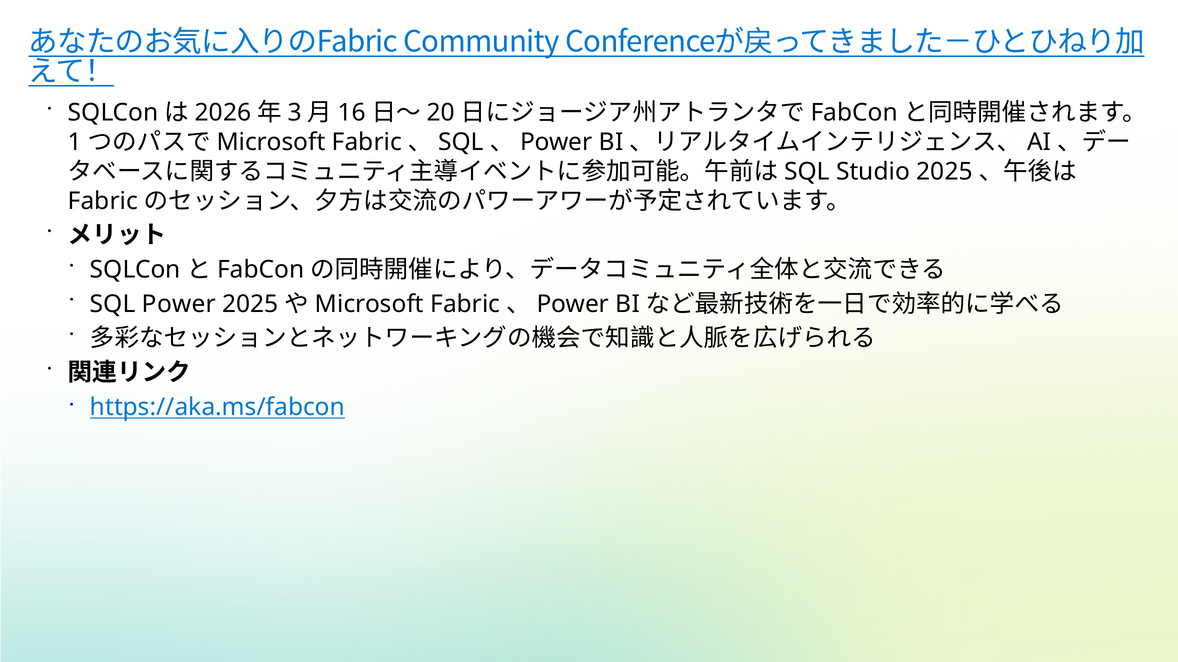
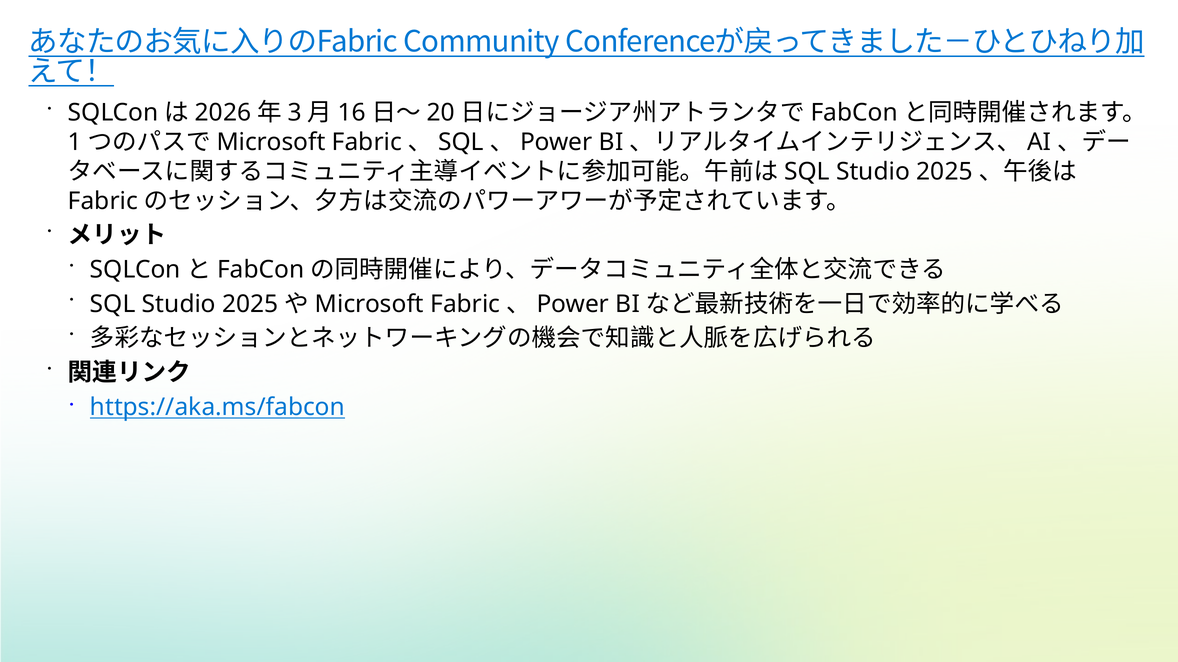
Power: Power -> Studio (179, 304)
